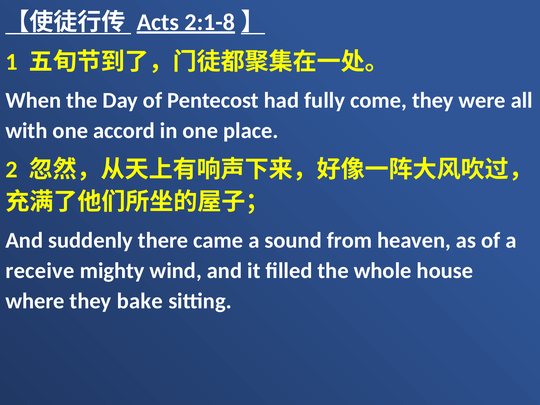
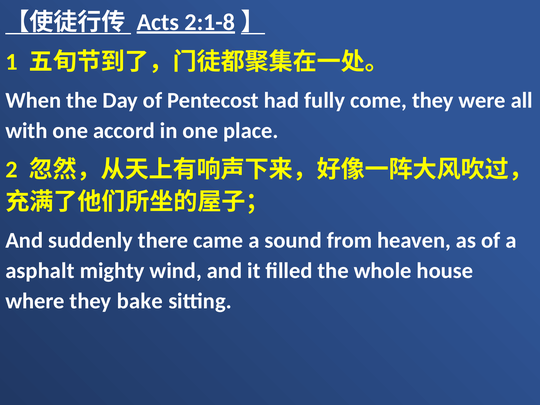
receive: receive -> asphalt (40, 271)
